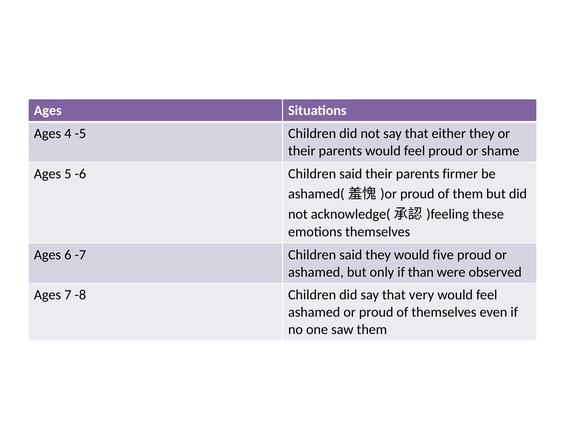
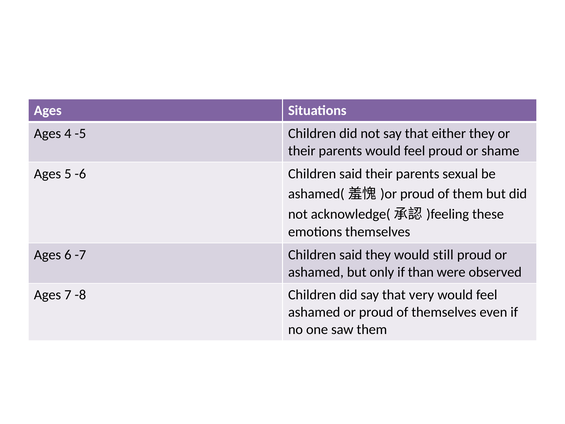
firmer: firmer -> sexual (460, 174)
five: five -> still (443, 255)
